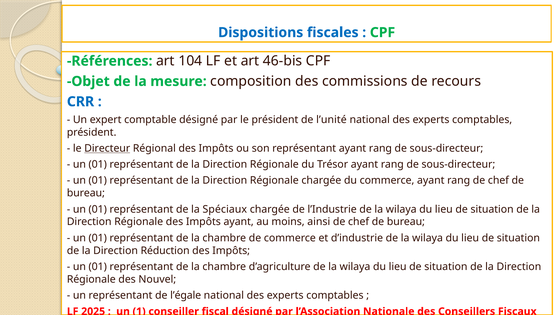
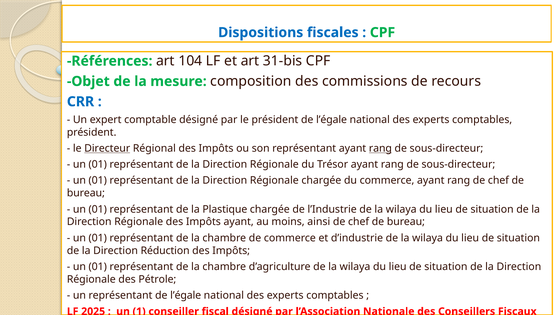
46-bis: 46-bis -> 31-bis (283, 61)
président de l’unité: l’unité -> l’égale (332, 119)
rang underline: none -> present (380, 148)
Spéciaux: Spéciaux -> Plastique (225, 209)
Nouvel: Nouvel -> Pétrole (157, 279)
